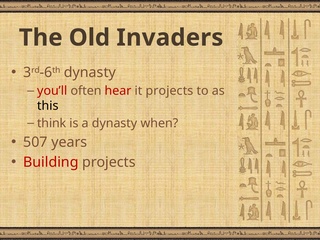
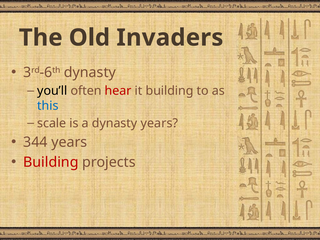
you’ll colour: red -> black (52, 91)
it projects: projects -> building (170, 91)
this colour: black -> blue (48, 106)
think: think -> scale (52, 123)
dynasty when: when -> years (159, 123)
507: 507 -> 344 (35, 142)
